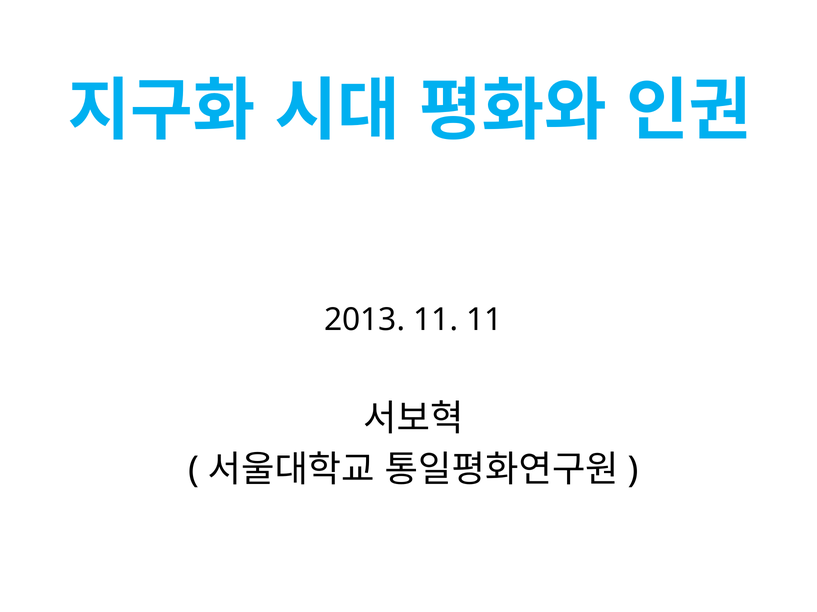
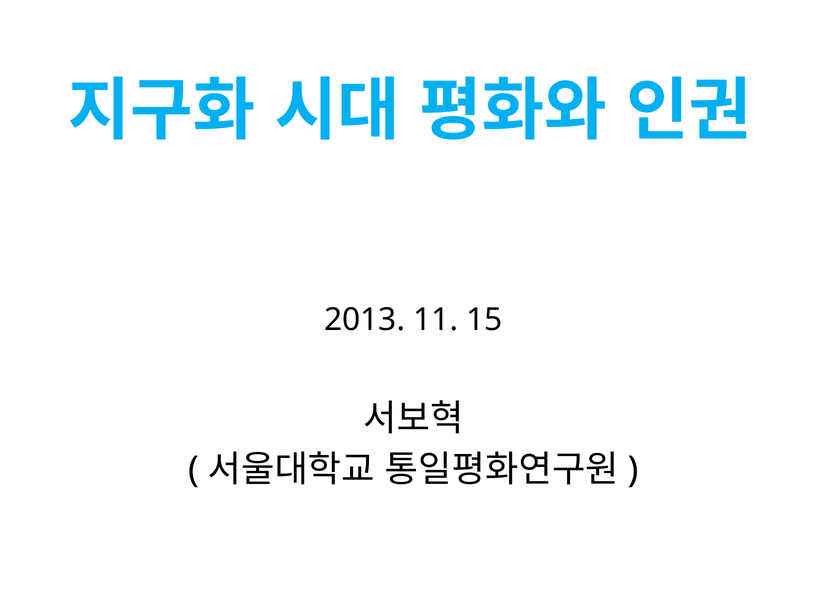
11 11: 11 -> 15 (484, 320)
